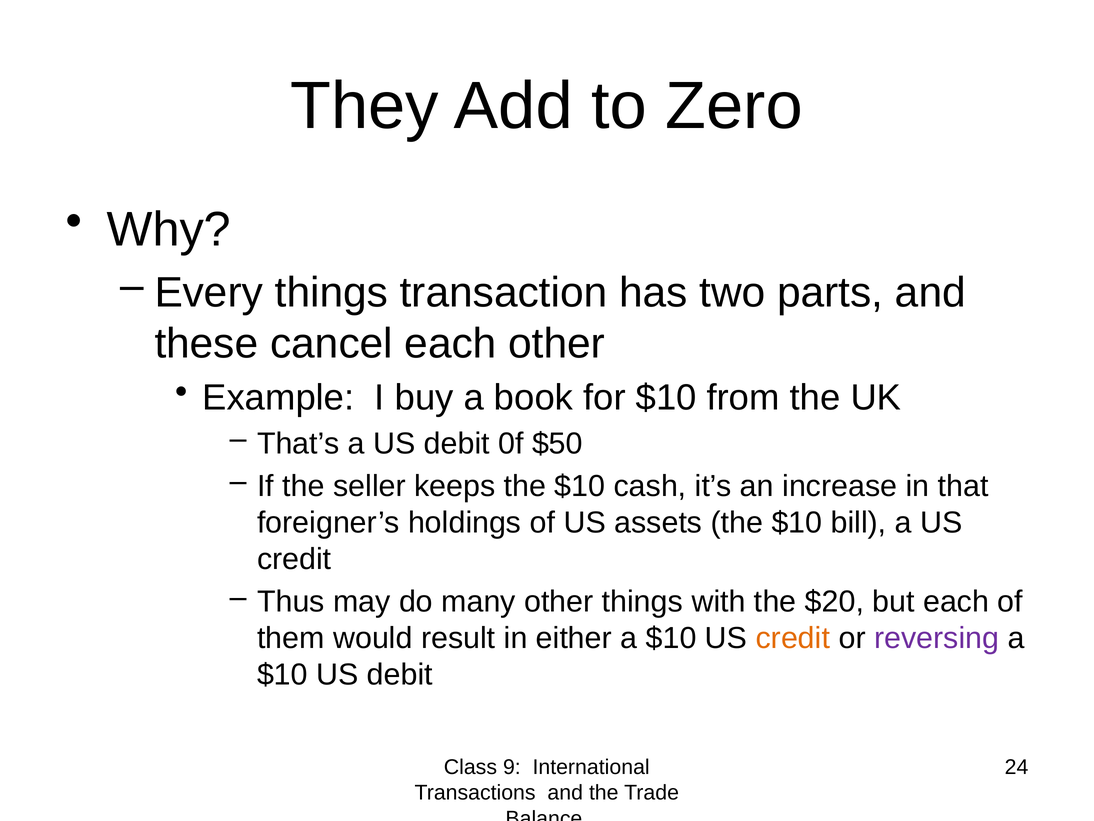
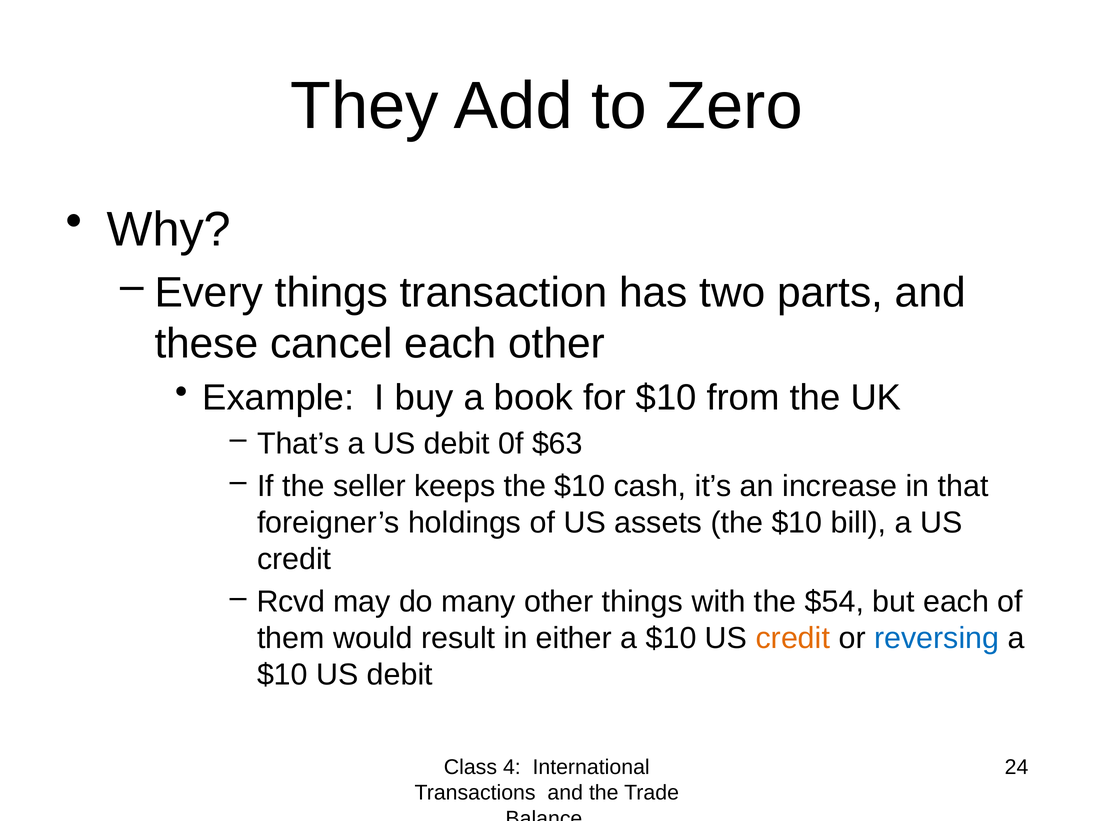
$50: $50 -> $63 (557, 443)
Thus: Thus -> Rcvd (291, 602)
$20: $20 -> $54 (834, 602)
reversing colour: purple -> blue (937, 638)
9: 9 -> 4 (512, 767)
